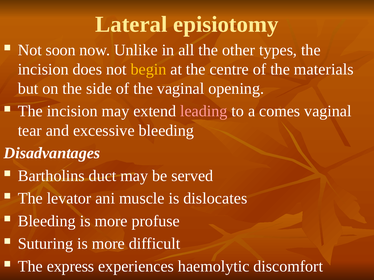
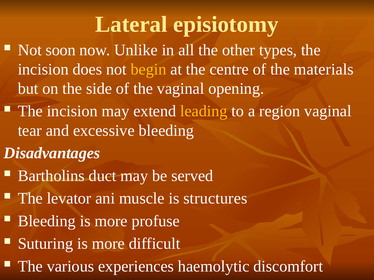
leading colour: pink -> yellow (204, 111)
comes: comes -> region (280, 111)
dislocates: dislocates -> structures (215, 199)
express: express -> various (70, 267)
